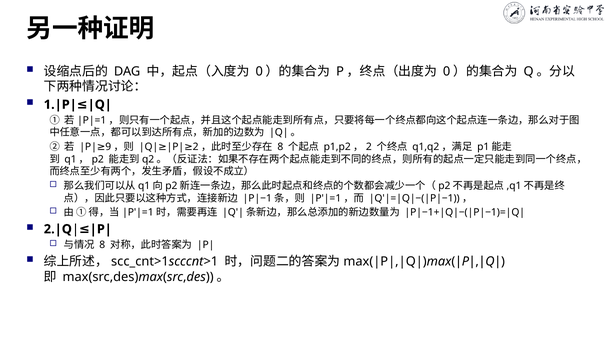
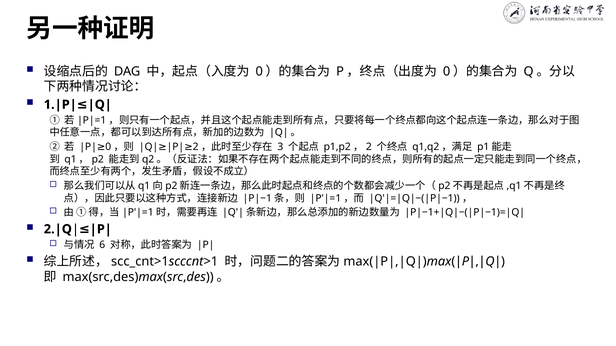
8: 8 -> 3 (280, 147)
9: 9 -> 0 (108, 147)
8: 8 -> 6 (102, 245)
